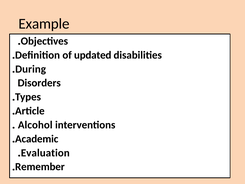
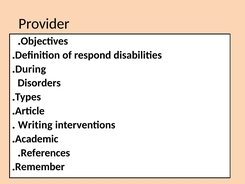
Example: Example -> Provider (44, 24)
updated: updated -> respond (93, 55)
Alcohol: Alcohol -> Writing (35, 125)
Evaluation: Evaluation -> References (45, 153)
